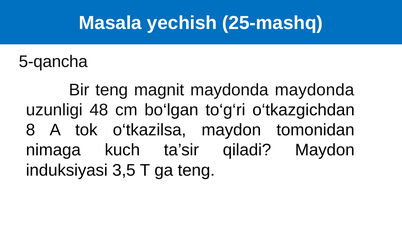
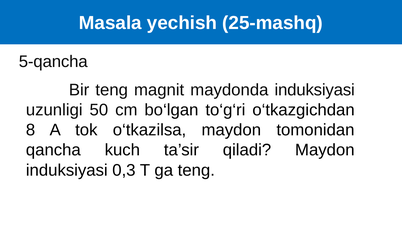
maydonda maydonda: maydonda -> induksiyasi (315, 90)
48: 48 -> 50 (99, 110)
nimaga: nimaga -> qancha (53, 150)
3,5: 3,5 -> 0,3 (124, 170)
